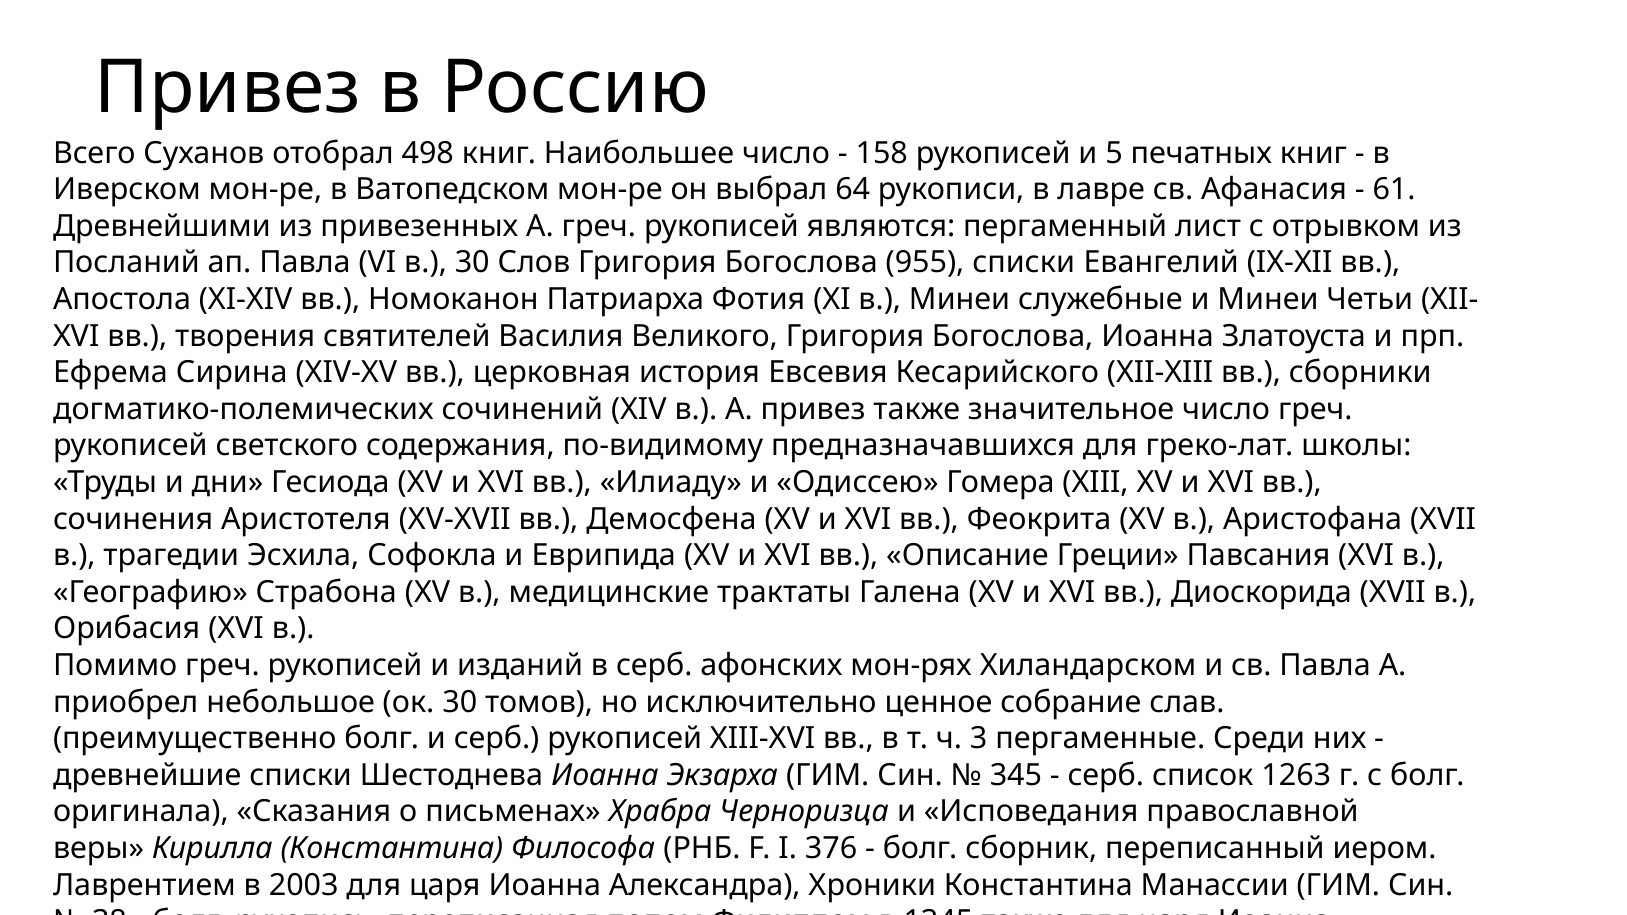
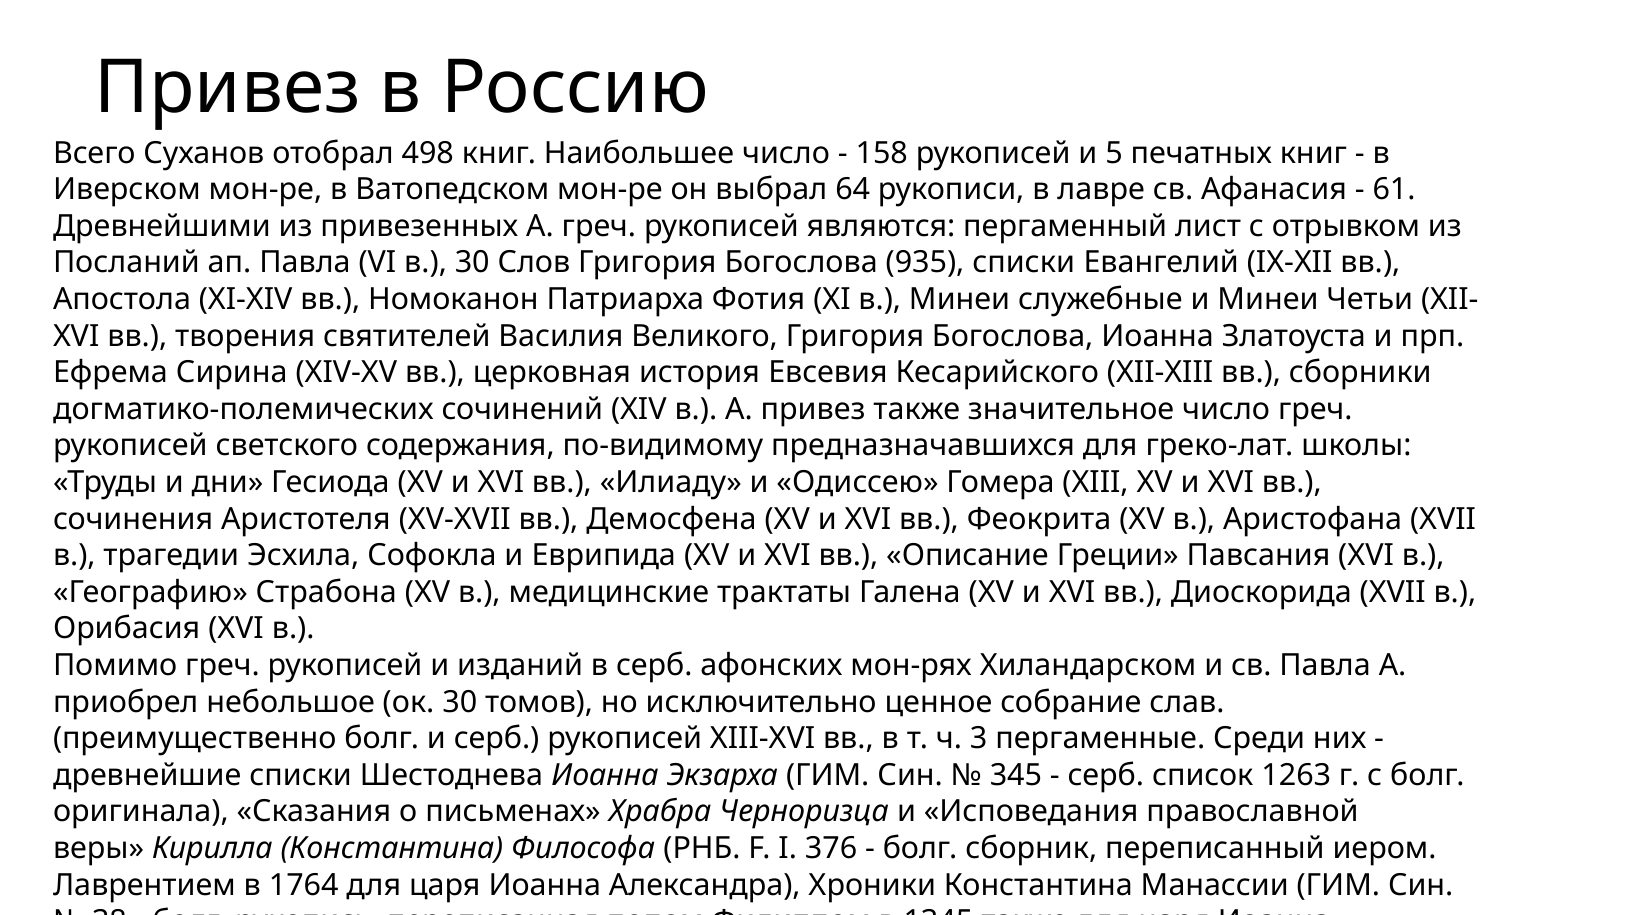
955: 955 -> 935 (925, 263)
2003: 2003 -> 1764 (304, 885)
